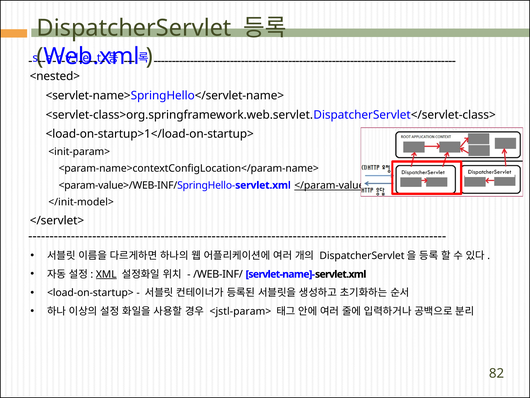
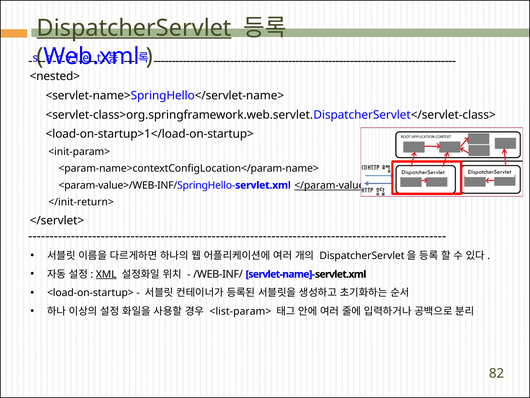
DispatcherServlet underline: none -> present (134, 28)
</init-model>: </init-model> -> </init-return> (81, 202)
<jstl-param>: <jstl-param> -> <list-param> (240, 311)
